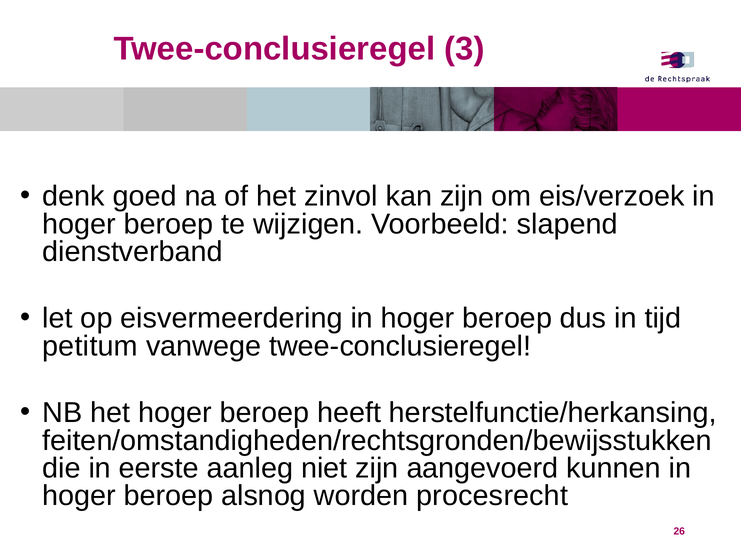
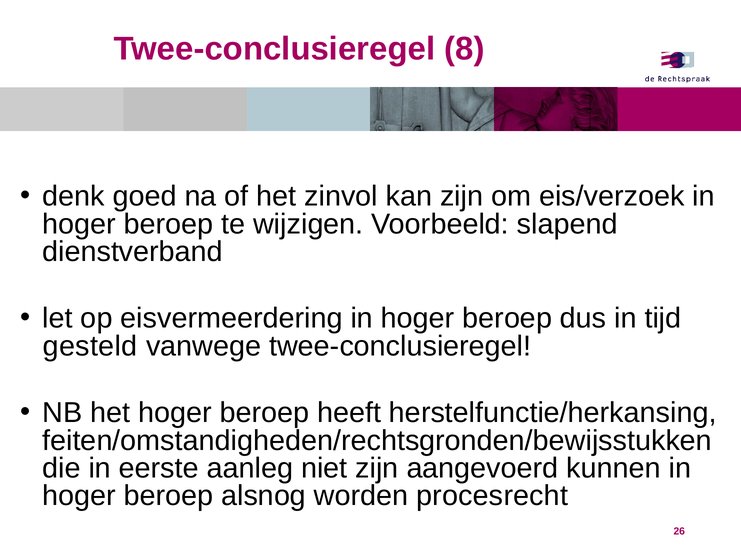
3: 3 -> 8 (464, 49)
petitum: petitum -> gesteld (90, 347)
